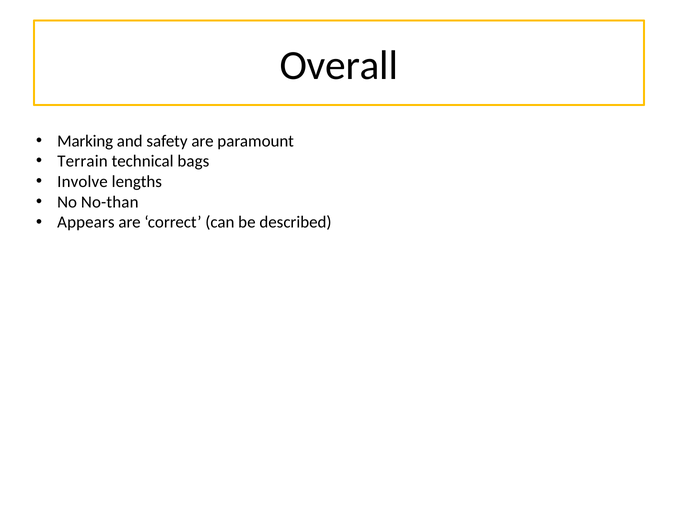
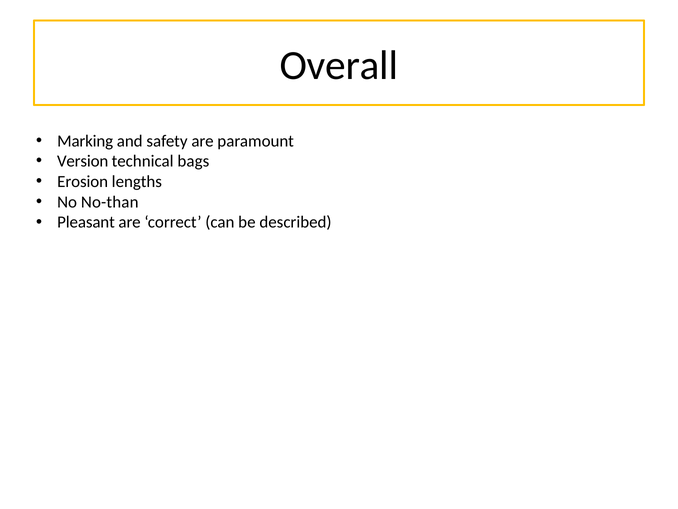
Terrain: Terrain -> Version (83, 161)
Involve: Involve -> Erosion (83, 181)
Appears: Appears -> Pleasant (86, 222)
